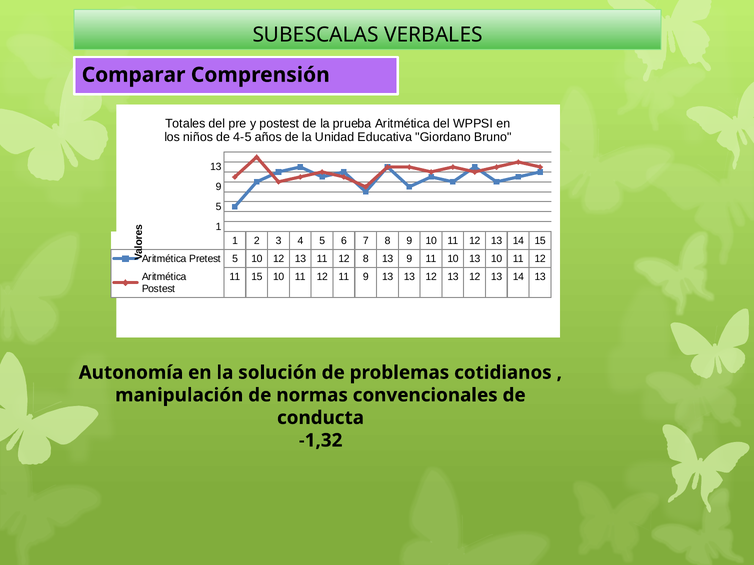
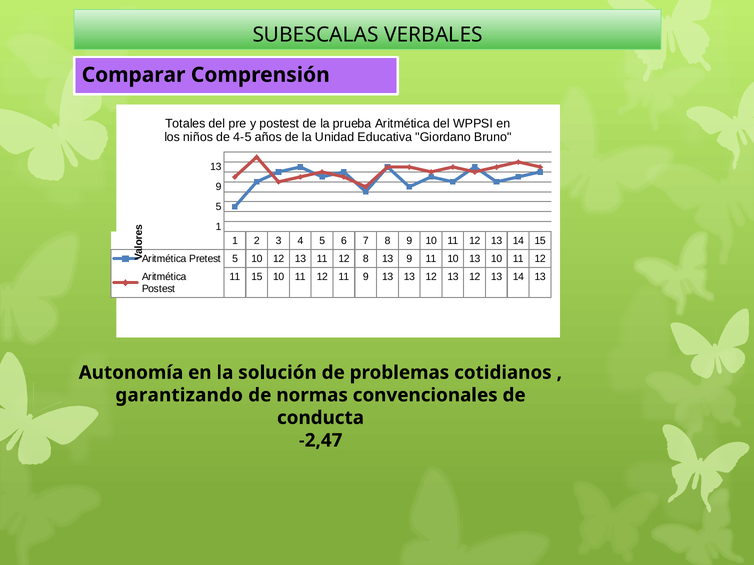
manipulación: manipulación -> garantizando (179, 396)
-1,32: -1,32 -> -2,47 (321, 441)
